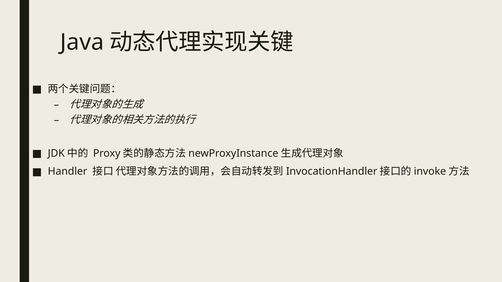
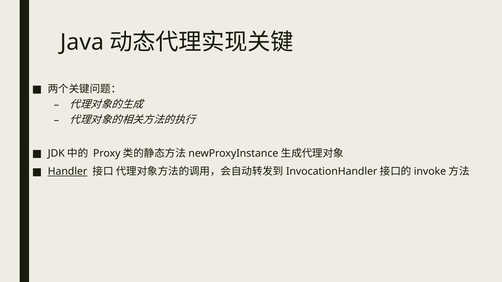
Handler underline: none -> present (68, 172)
